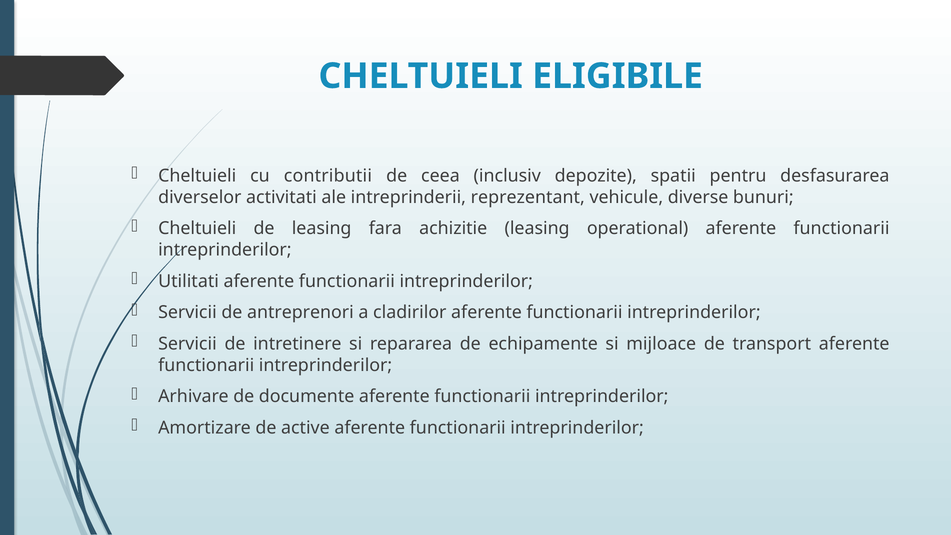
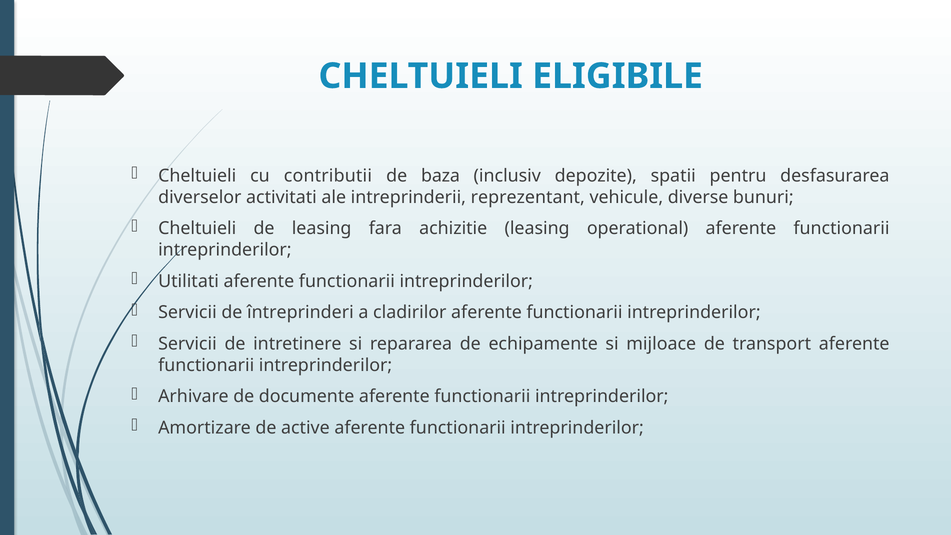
ceea: ceea -> baza (441, 176)
antreprenori: antreprenori -> întreprinderi (300, 313)
